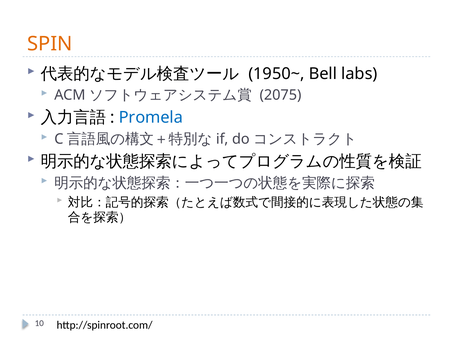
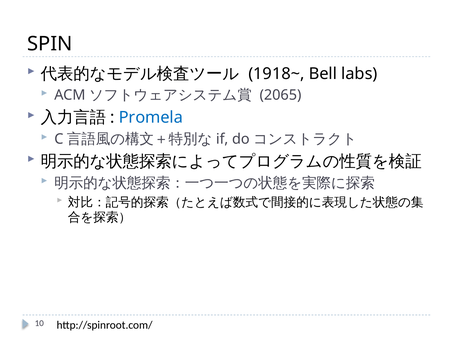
SPIN colour: orange -> black (50, 44)
1950~: 1950~ -> 1918~ (276, 74)
2075: 2075 -> 2065 (280, 95)
